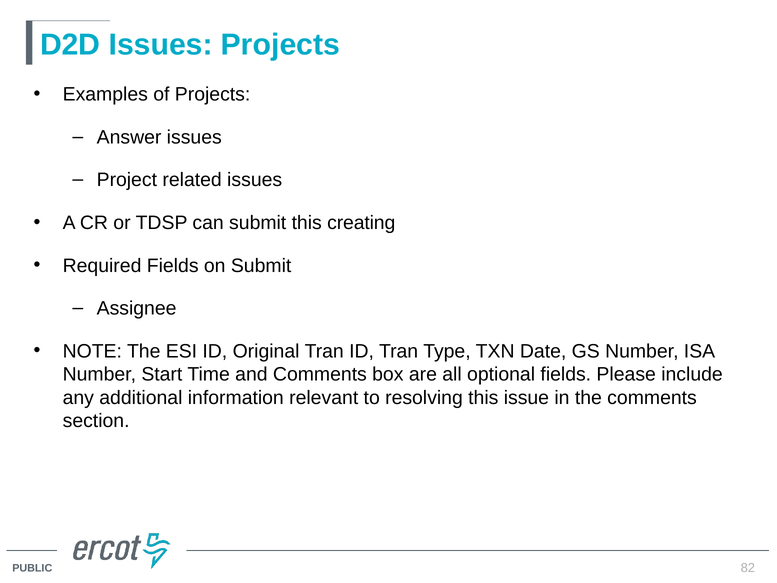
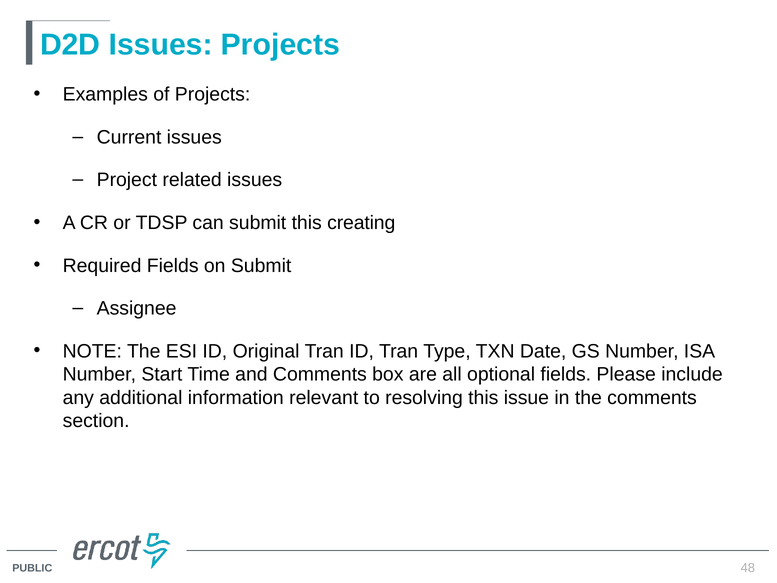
Answer: Answer -> Current (129, 137)
82: 82 -> 48 (748, 568)
